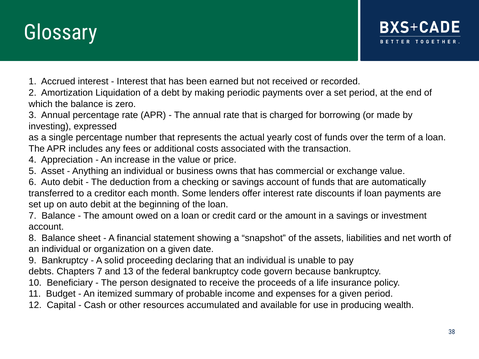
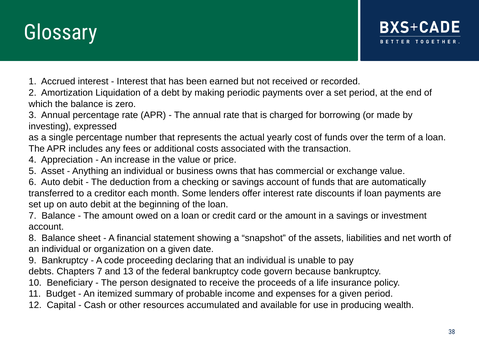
A solid: solid -> code (114, 261)
